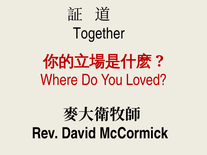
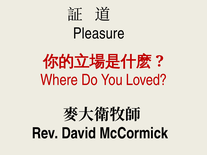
Together: Together -> Pleasure (99, 33)
